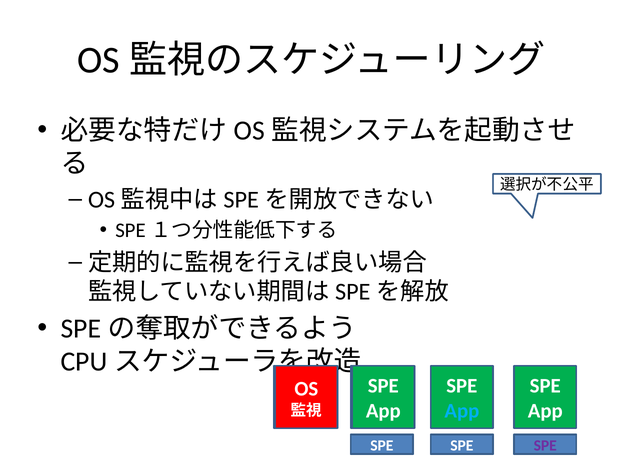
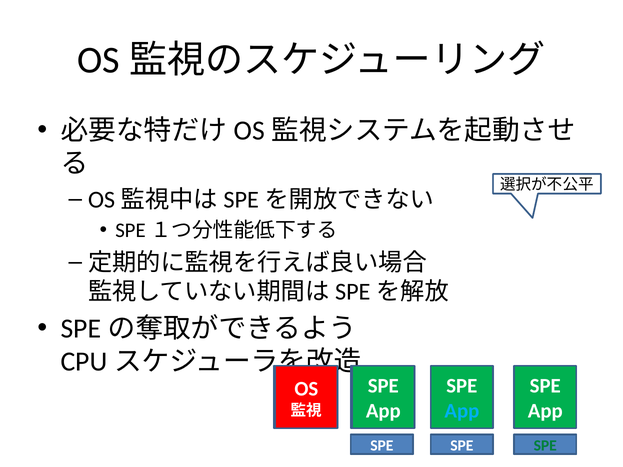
SPE colour: purple -> green (545, 446)
